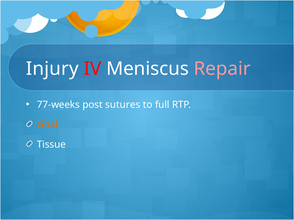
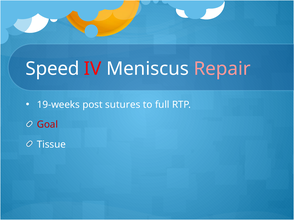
Injury: Injury -> Speed (52, 69)
77-weeks: 77-weeks -> 19-weeks (58, 105)
Goal colour: orange -> red (47, 125)
